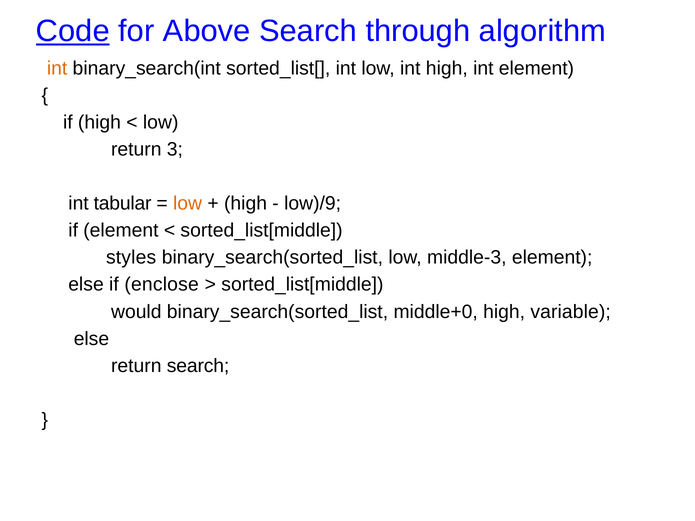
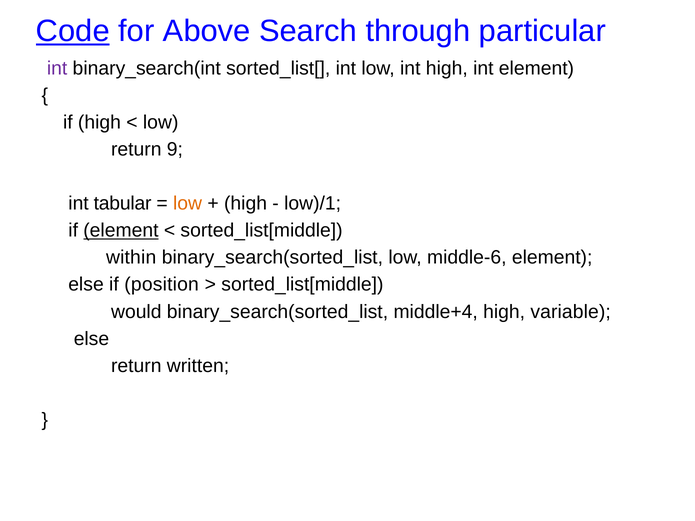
algorithm: algorithm -> particular (542, 31)
int colour: orange -> purple (57, 68)
3: 3 -> 9 (175, 150)
low)/9: low)/9 -> low)/1 (313, 204)
element underline: none -> present (121, 231)
styles: styles -> within (131, 258)
middle-3: middle-3 -> middle-6 (467, 258)
enclose: enclose -> position (162, 285)
middle+0: middle+0 -> middle+4 (436, 312)
return search: search -> written (198, 366)
